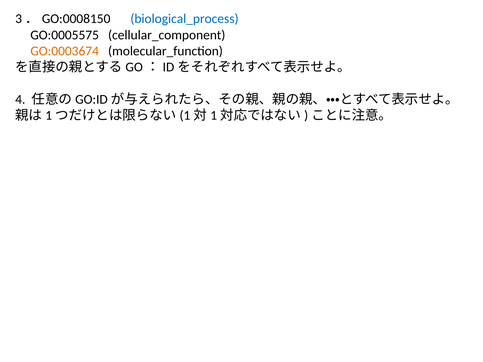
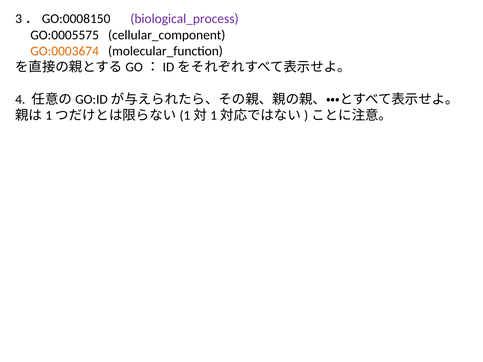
biological_process colour: blue -> purple (184, 19)
